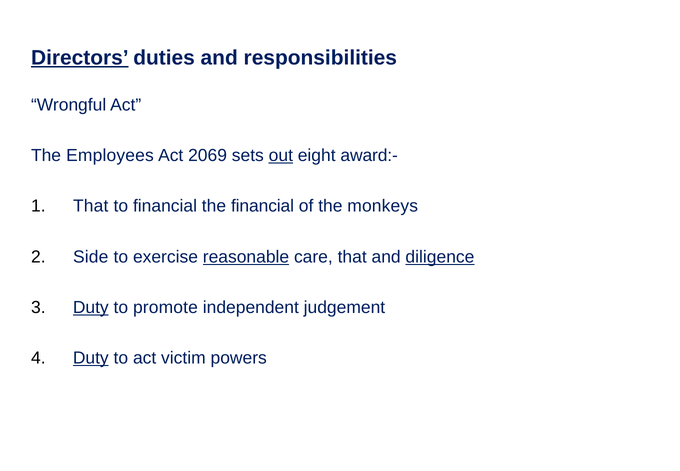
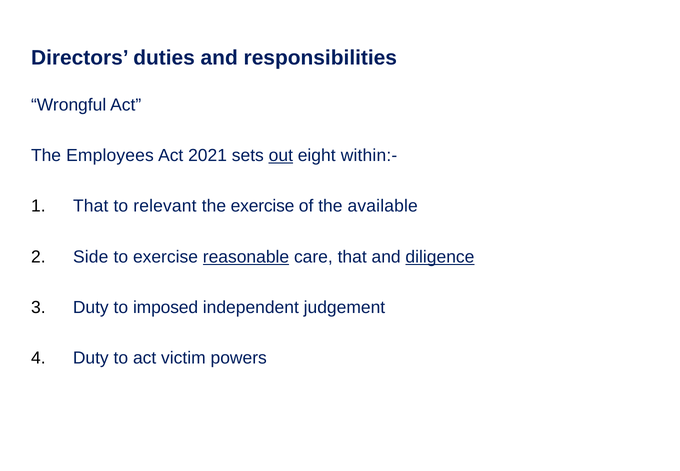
Directors underline: present -> none (80, 58)
2069: 2069 -> 2021 (208, 156)
award:-: award:- -> within:- (369, 156)
to financial: financial -> relevant (165, 206)
the financial: financial -> exercise (263, 206)
monkeys: monkeys -> available (383, 206)
Duty underline: present -> none (91, 307)
promote: promote -> imposed (166, 307)
Duty underline: present -> none (91, 358)
